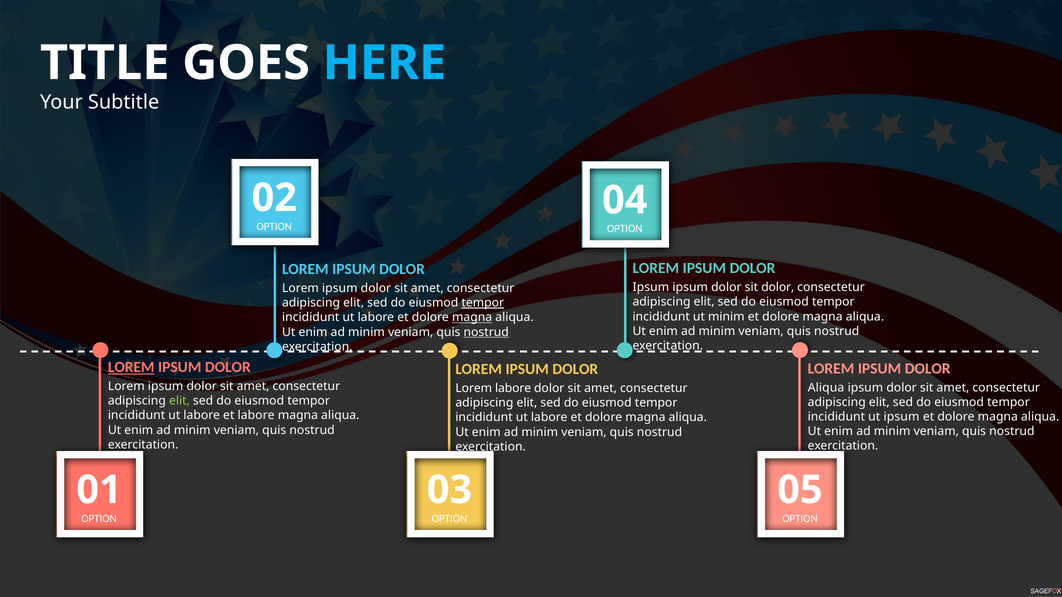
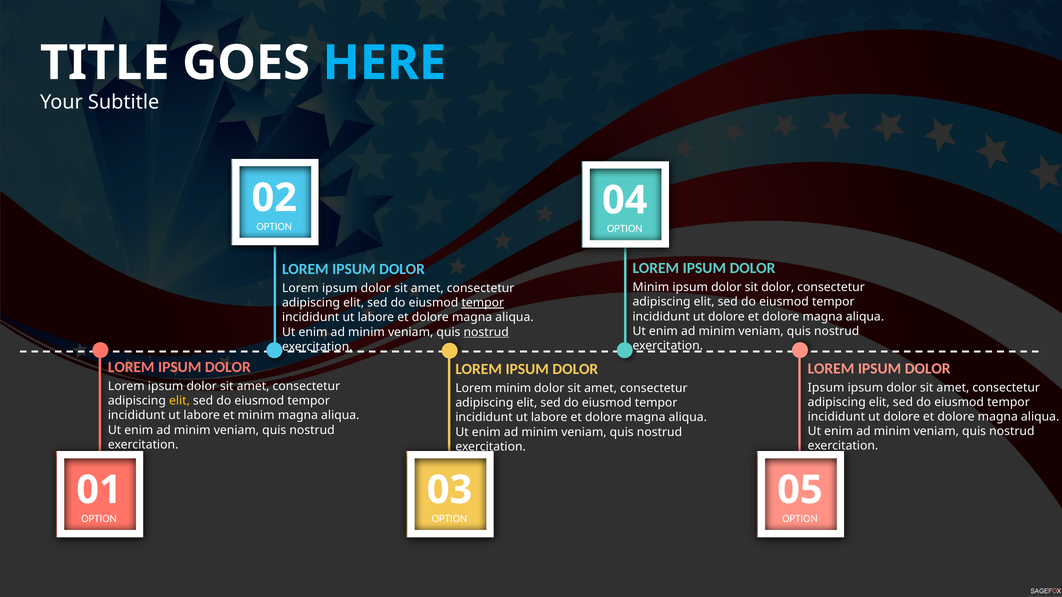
Ipsum: Ipsum -> Minim (651, 287)
minim: minim -> dolore (726, 317)
magna underline: present -> none (472, 318)
LOREM underline: present -> none (131, 367)
Aliqua: Aliqua -> Ipsum (826, 388)
Lorem labore: labore -> minim (513, 388)
elit colour: light green -> yellow (179, 401)
et labore: labore -> minim (256, 416)
ipsum: ipsum -> dolore (902, 417)
